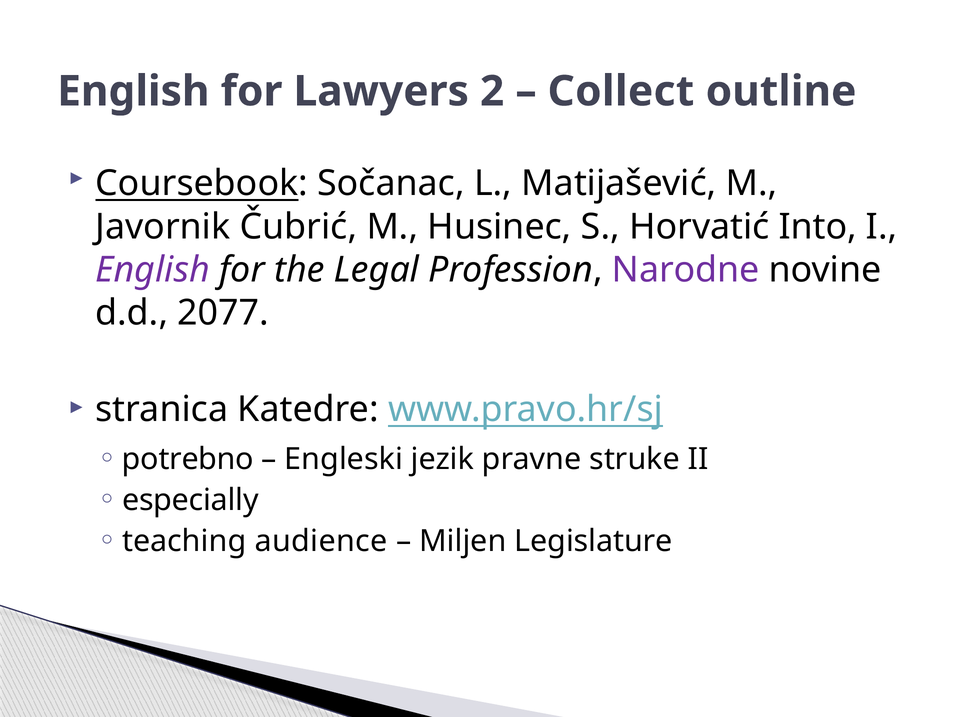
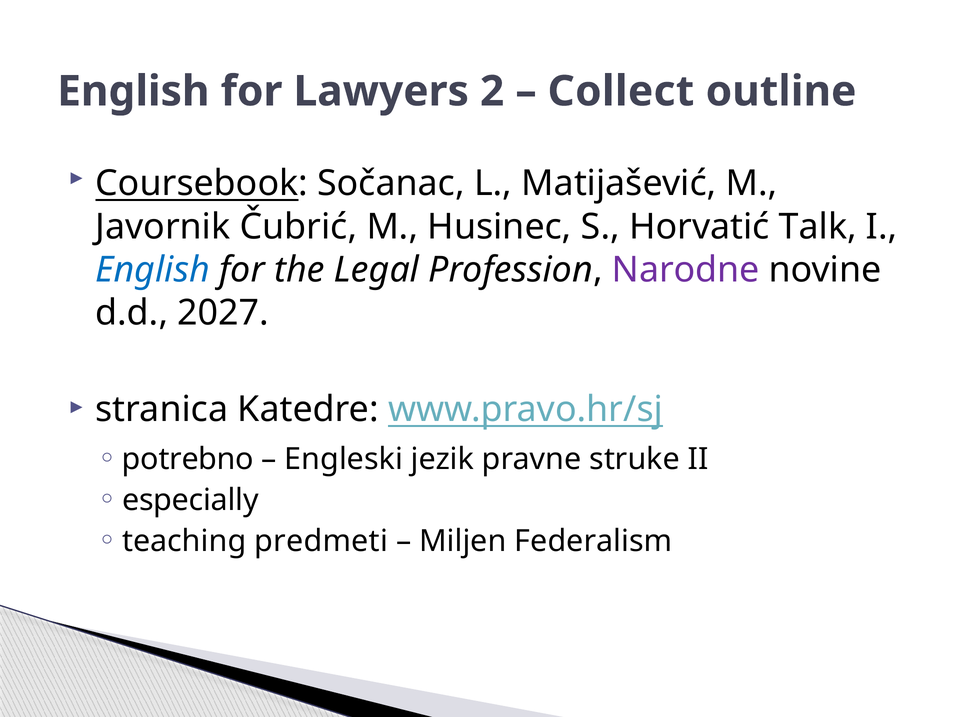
Into: Into -> Talk (818, 226)
English colour: purple -> blue (153, 269)
2077: 2077 -> 2027 (223, 312)
audience: audience -> predmeti (321, 540)
Legislature: Legislature -> Federalism (593, 540)
